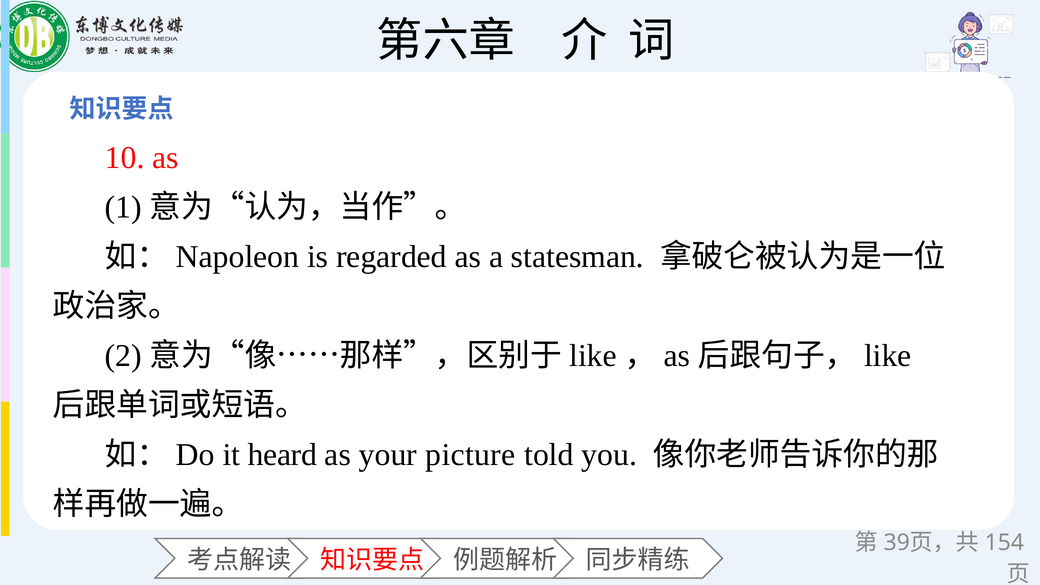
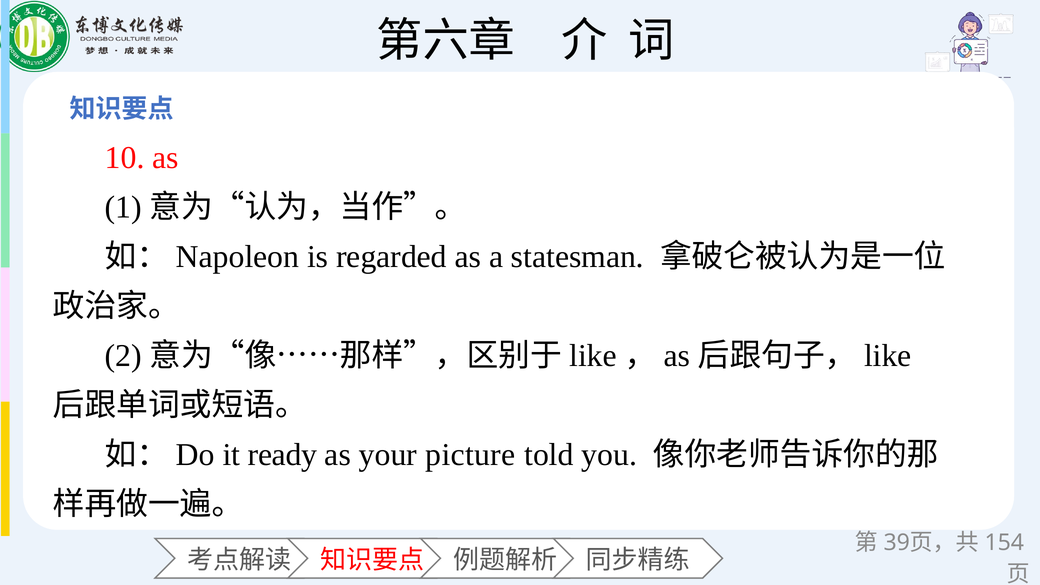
heard: heard -> ready (282, 455)
